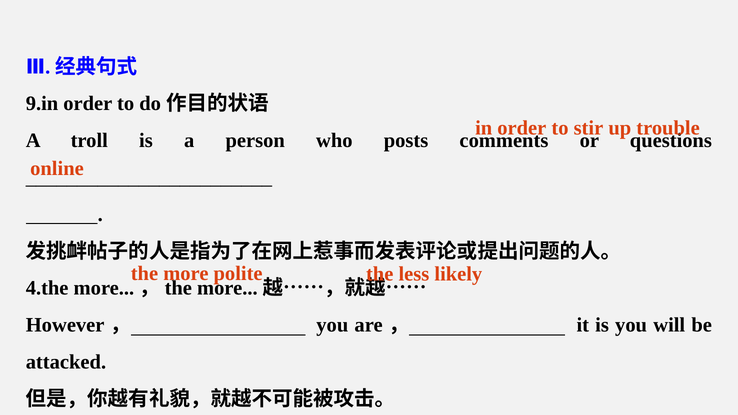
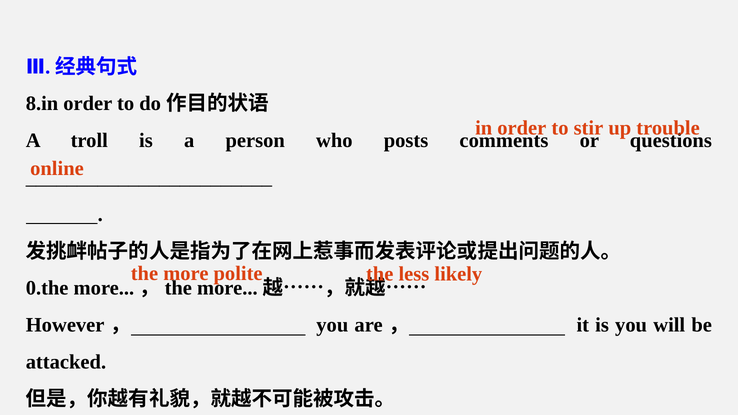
9.in: 9.in -> 8.in (42, 104)
4.the: 4.the -> 0.the (47, 288)
